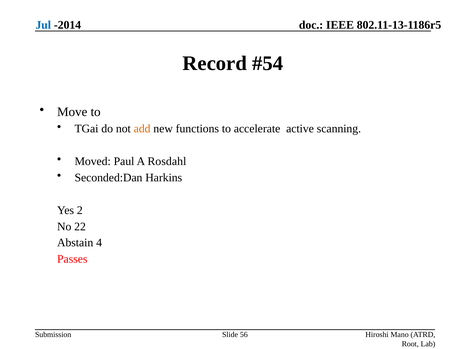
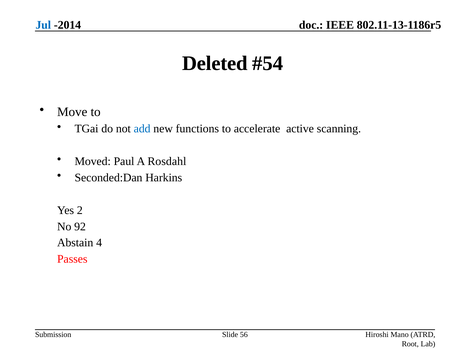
Record: Record -> Deleted (215, 64)
add colour: orange -> blue (142, 129)
22: 22 -> 92 (80, 227)
